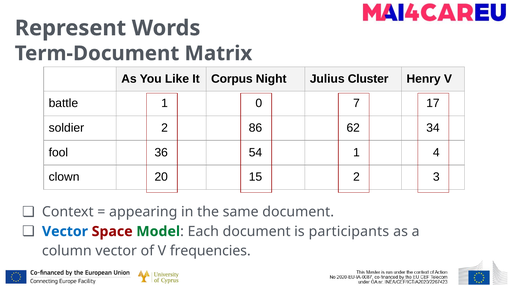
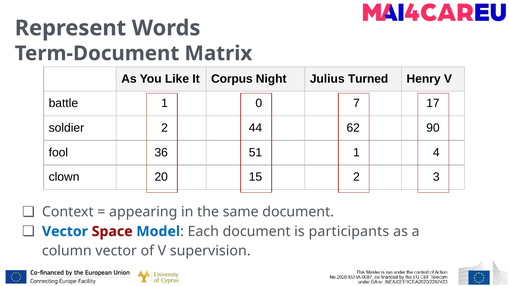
Cluster: Cluster -> Turned (368, 79)
86: 86 -> 44 (255, 128)
34: 34 -> 90 (433, 128)
54: 54 -> 51 (255, 153)
Model colour: green -> blue (158, 232)
frequencies: frequencies -> supervision (210, 251)
